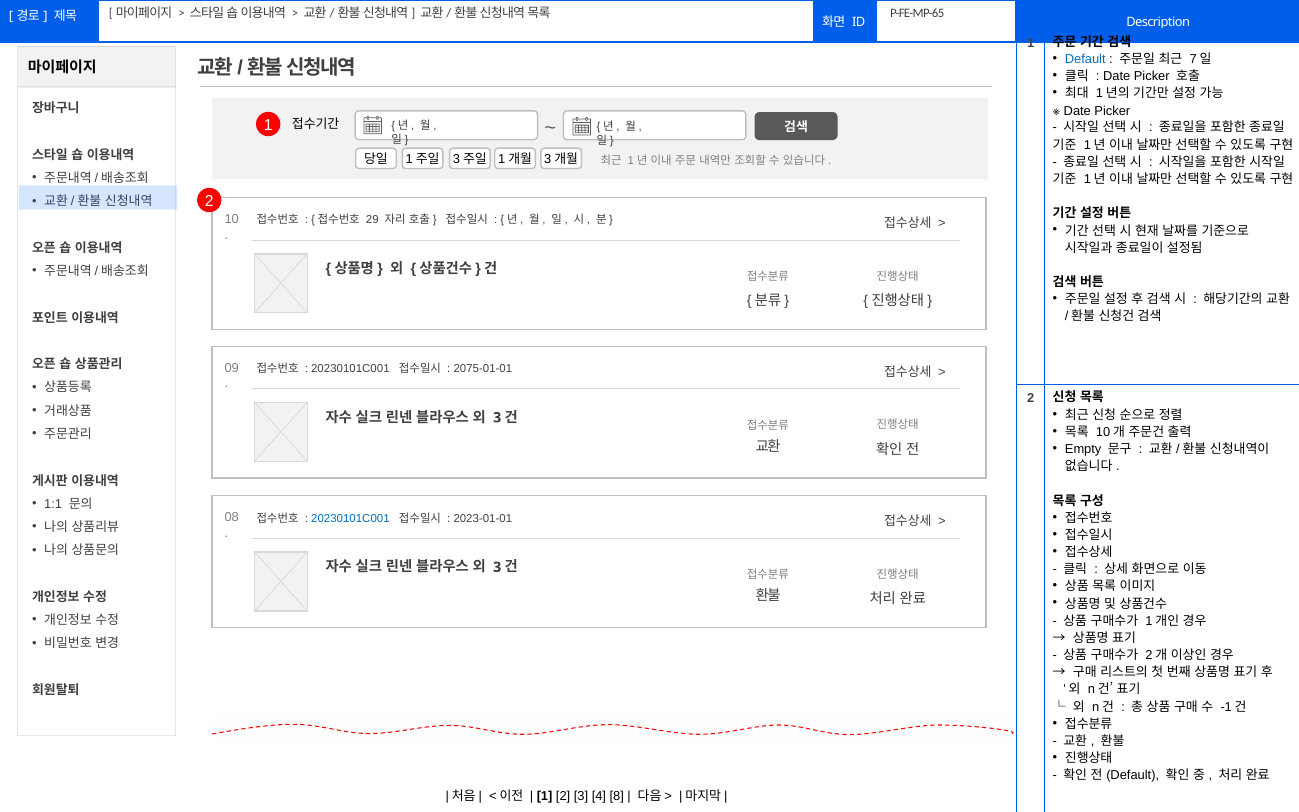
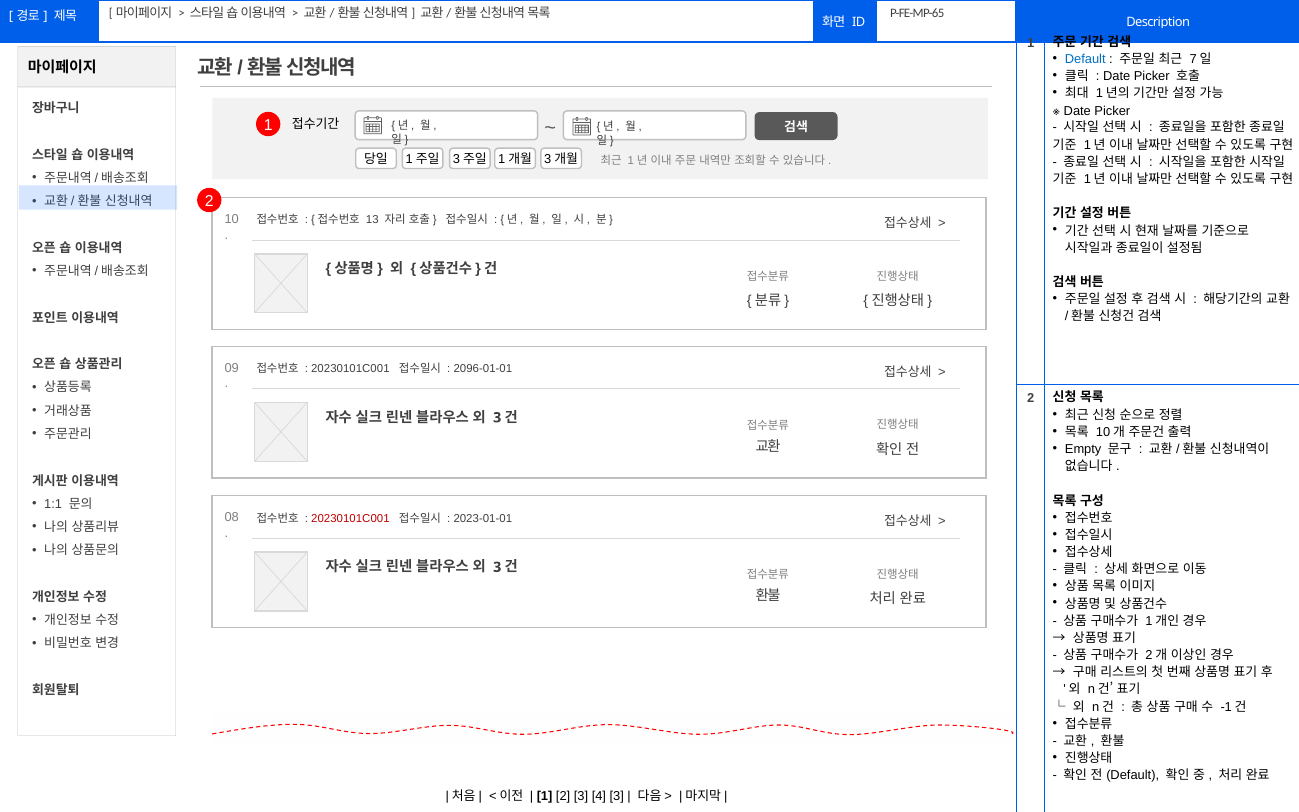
29: 29 -> 13 (372, 220)
2075-01-01: 2075-01-01 -> 2096-01-01 (483, 369)
20230101C001 colour: blue -> red (350, 518)
4 8: 8 -> 3 (617, 796)
